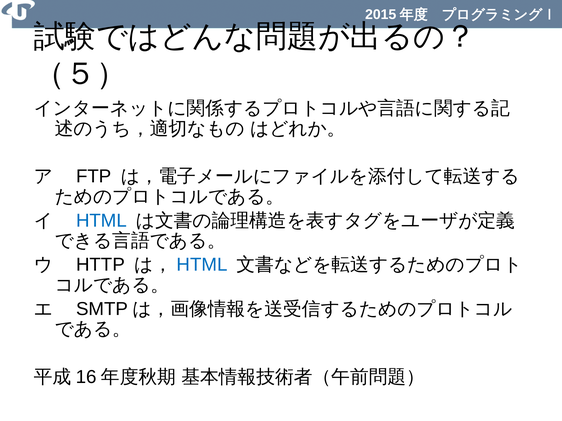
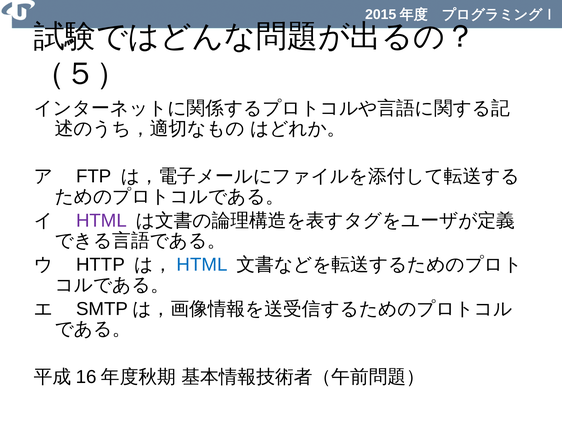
HTML colour: blue -> purple (102, 221)
